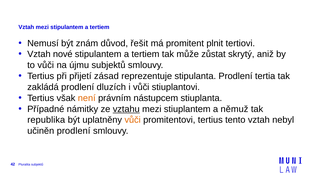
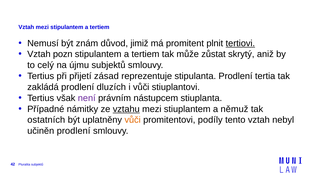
řešit: řešit -> jimiž (139, 43)
tertiovi underline: none -> present (240, 43)
nové: nové -> pozn (63, 54)
to vůči: vůči -> celý (46, 65)
není colour: orange -> purple (87, 98)
republika: republika -> ostatních (46, 120)
promitentovi tertius: tertius -> podíly (210, 120)
